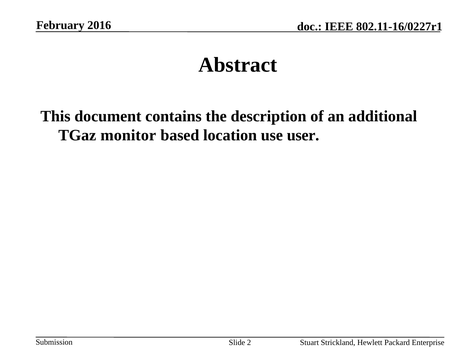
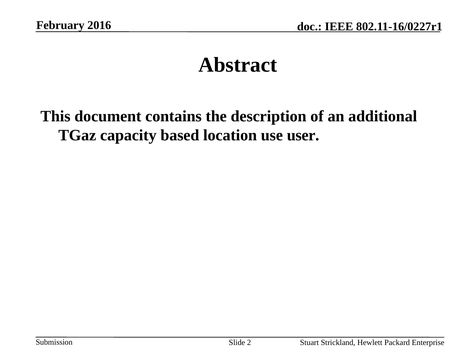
monitor: monitor -> capacity (128, 135)
